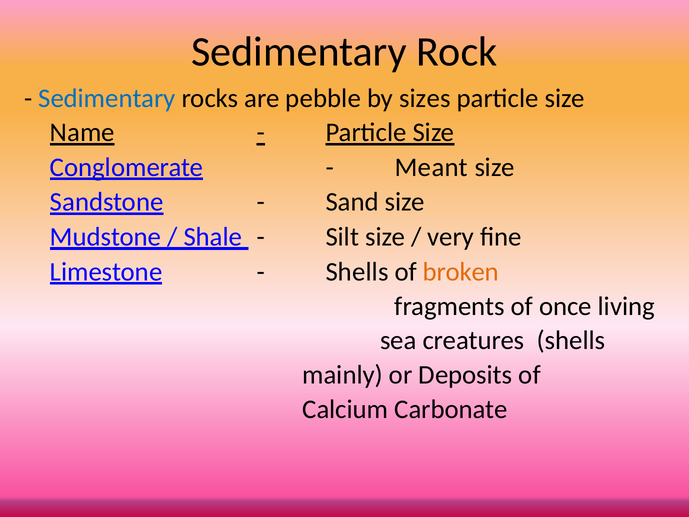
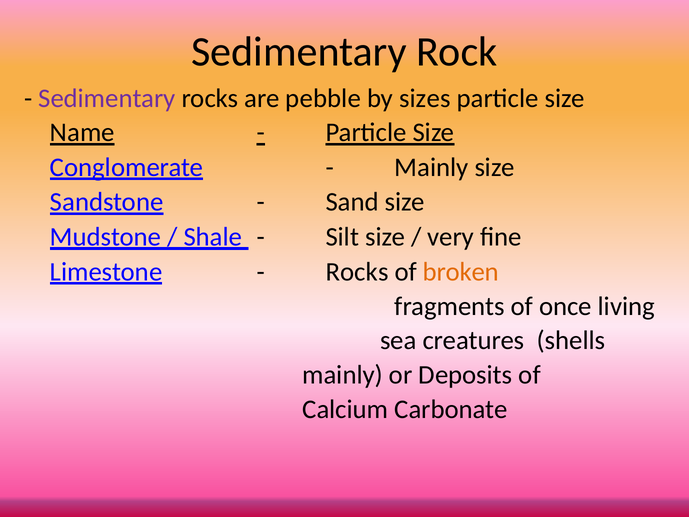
Sedimentary colour: blue -> purple (107, 98)
Meant: Meant -> Mainly (431, 167)
Shells: Shells -> Rocks (357, 272)
